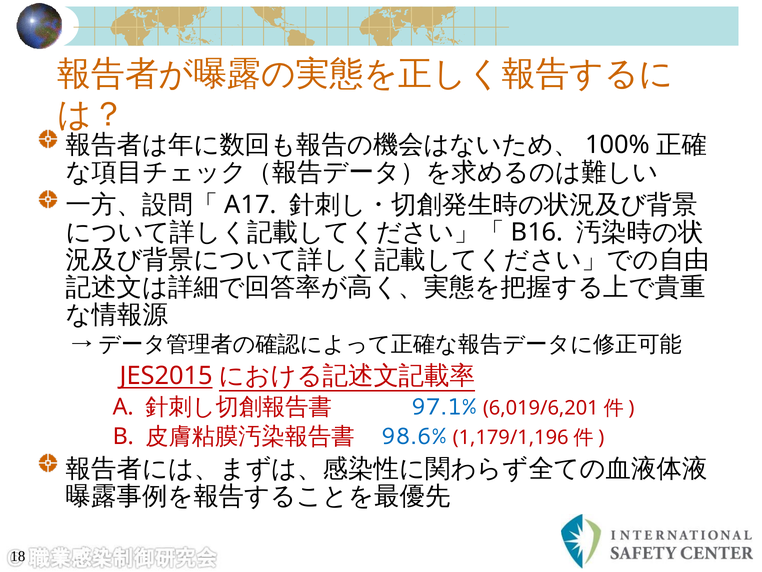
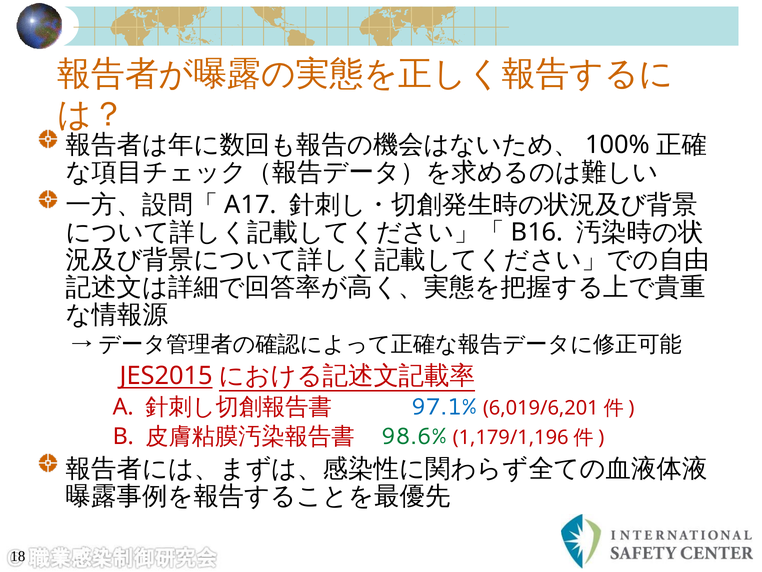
98.6% colour: blue -> green (414, 436)
